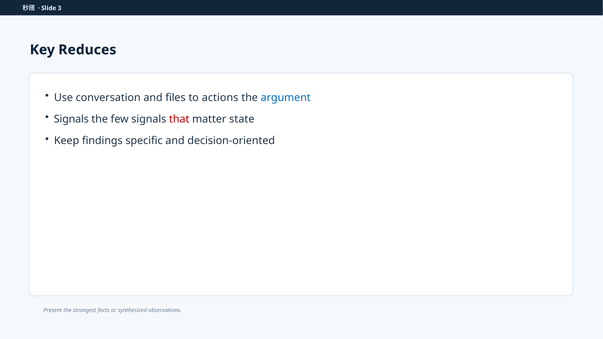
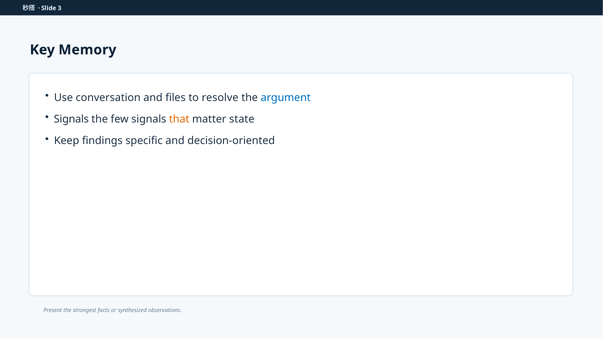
Reduces: Reduces -> Memory (87, 50)
actions: actions -> resolve (220, 98)
that colour: red -> orange (179, 119)
